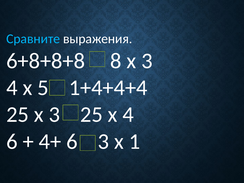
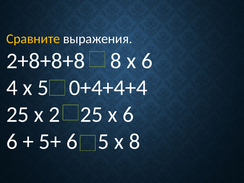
Сравните colour: light blue -> yellow (33, 39)
6+8+8+8: 6+8+8+8 -> 2+8+8+8 (46, 61)
8 х 3: 3 -> 6 (147, 61)
1+4+4+4: 1+4+4+4 -> 0+4+4+4 (108, 88)
25 х 3: 3 -> 2 (54, 115)
25 х 4: 4 -> 6 (128, 115)
4+: 4+ -> 5+ (50, 141)
6 3: 3 -> 5 (103, 141)
х 1: 1 -> 8 (134, 141)
